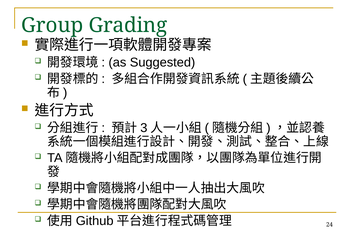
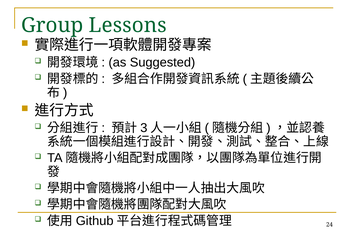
Grading: Grading -> Lessons (128, 25)
